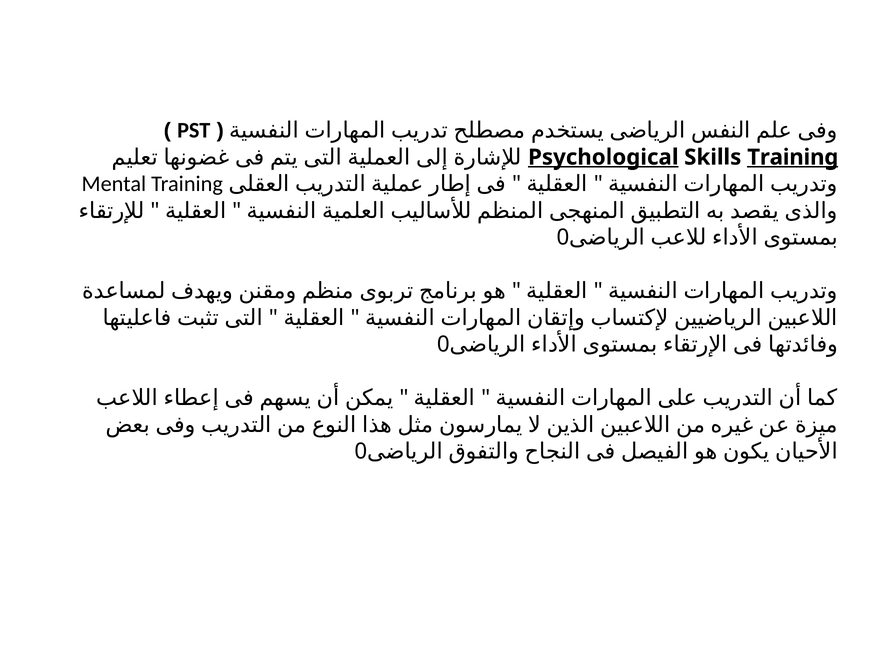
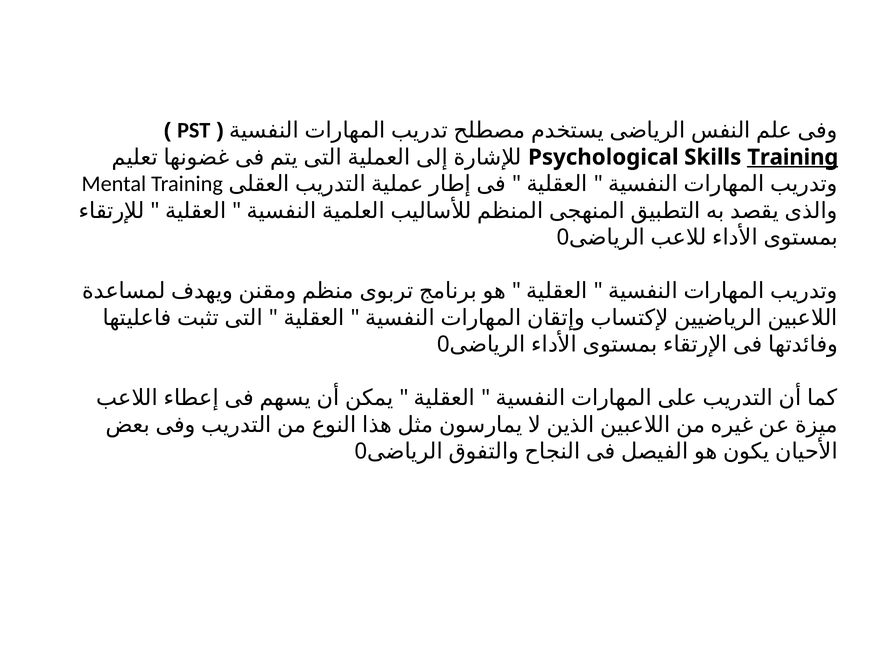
Psychological underline: present -> none (603, 157)
